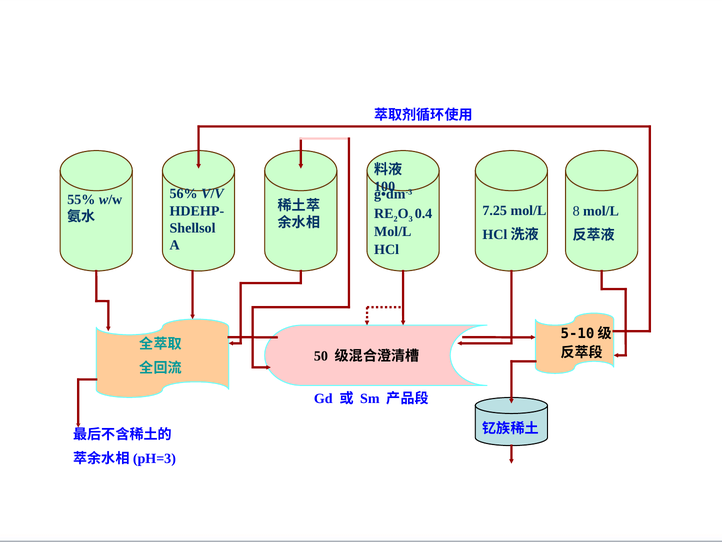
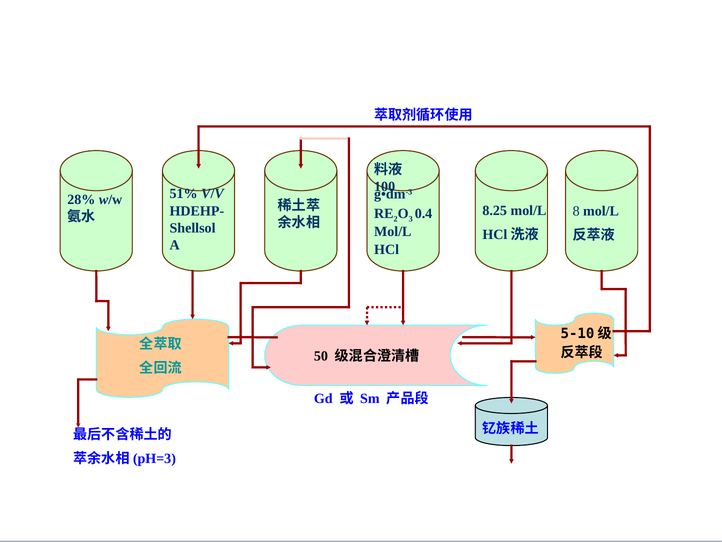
56%: 56% -> 51% (184, 194)
55%: 55% -> 28% (81, 199)
7.25: 7.25 -> 8.25 (495, 210)
